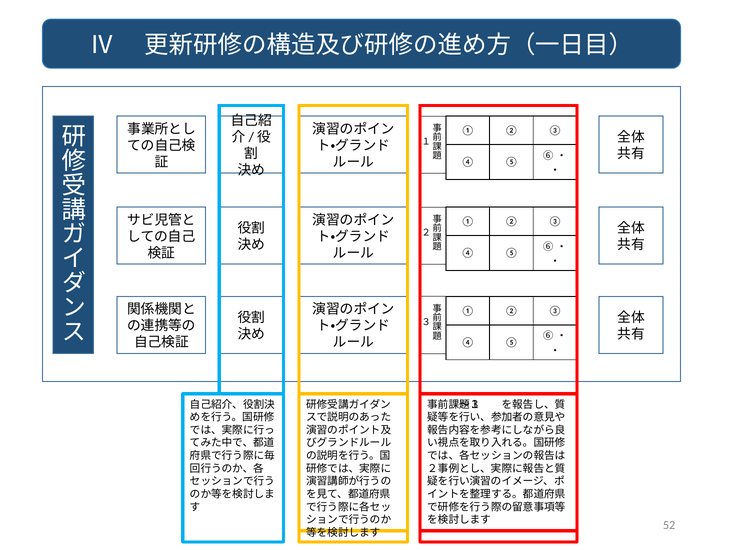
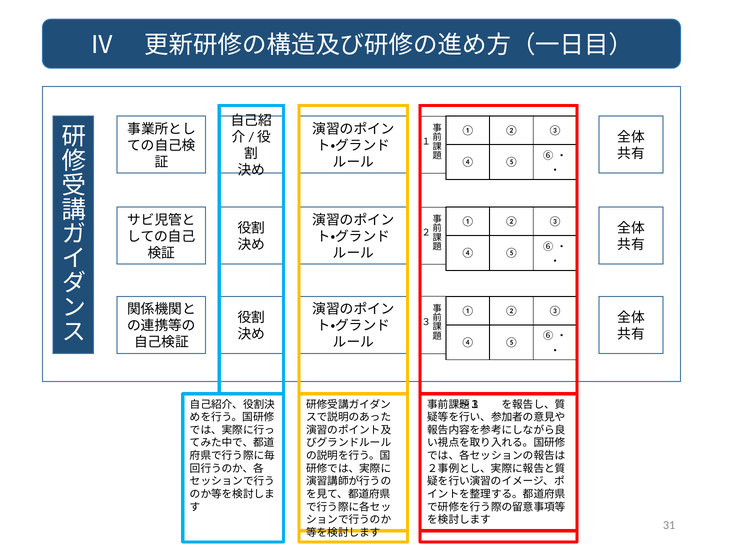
52: 52 -> 31 (669, 525)
